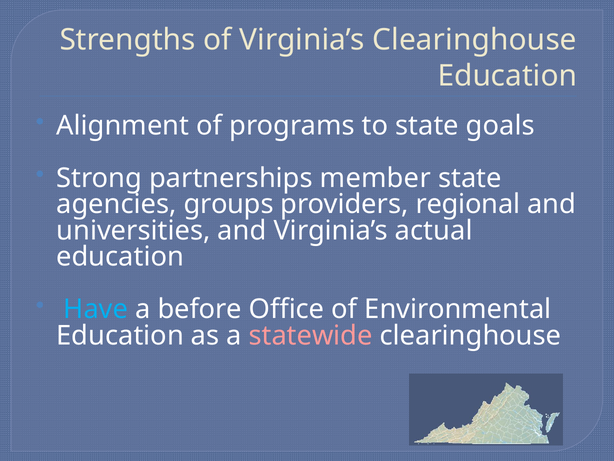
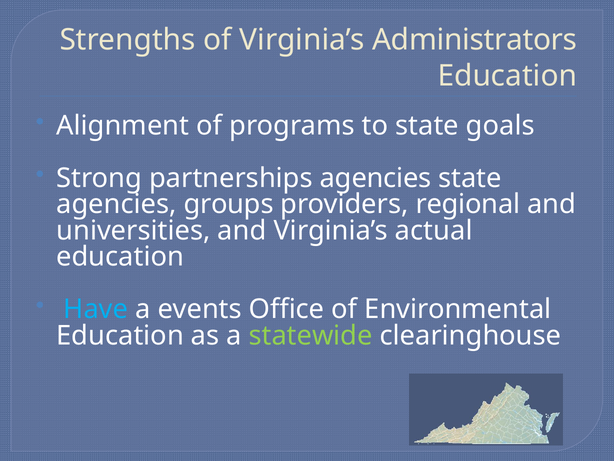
Virginia’s Clearinghouse: Clearinghouse -> Administrators (475, 40)
partnerships member: member -> agencies (376, 178)
before: before -> events (200, 309)
statewide colour: pink -> light green (311, 335)
